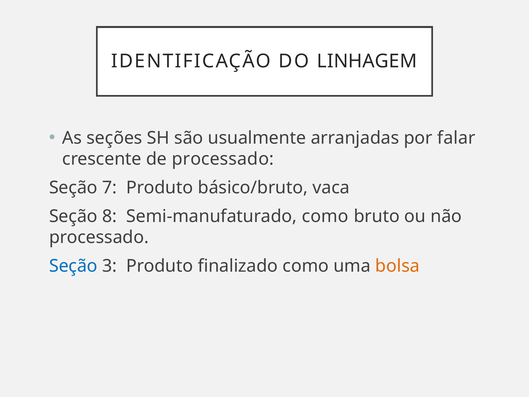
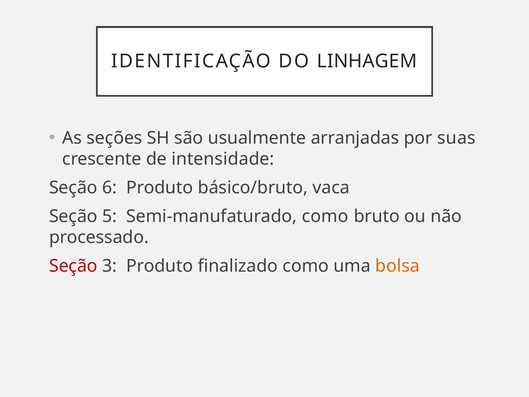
falar: falar -> suas (456, 138)
de processado: processado -> intensidade (223, 159)
7: 7 -> 6 (110, 188)
8: 8 -> 5 (110, 216)
Seção colour: blue -> red (73, 266)
